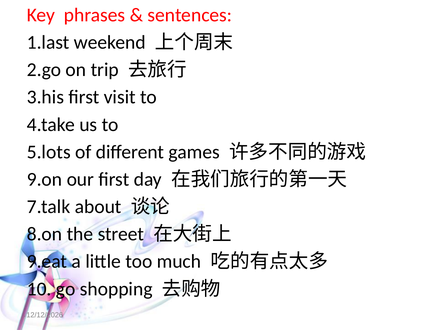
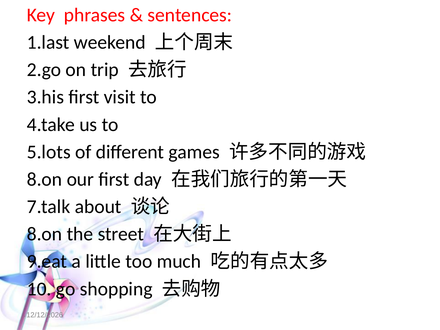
9.on: 9.on -> 8.on (45, 179)
